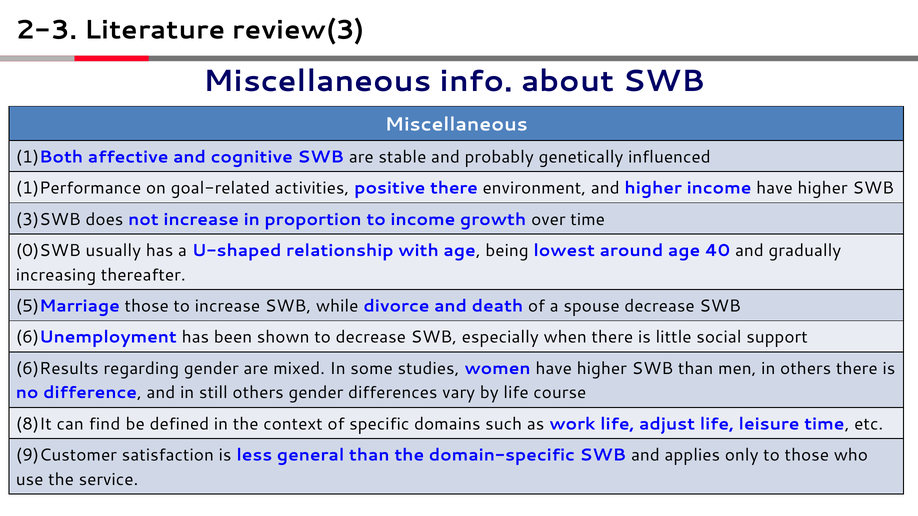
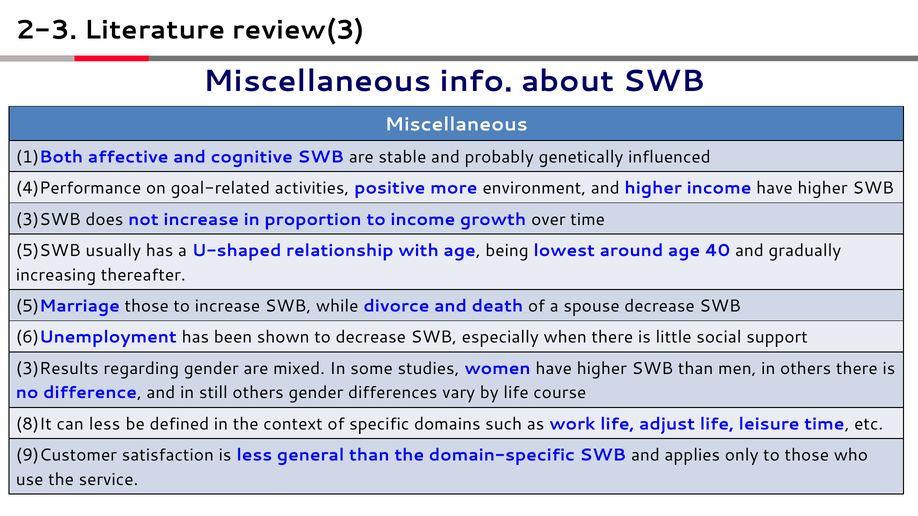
1)Performance: 1)Performance -> 4)Performance (79, 188)
positive there: there -> more (454, 188)
0)SWB: 0)SWB -> 5)SWB (48, 251)
6)Results: 6)Results -> 3)Results (57, 369)
can find: find -> less (105, 424)
